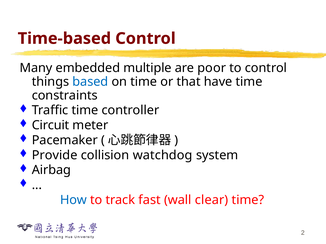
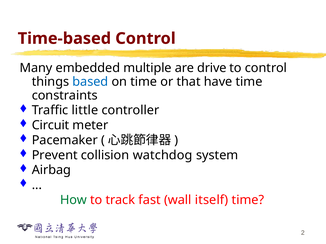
poor: poor -> drive (212, 68)
Traffic time: time -> little (85, 111)
Provide: Provide -> Prevent (55, 155)
How colour: blue -> green (74, 200)
clear: clear -> itself (212, 200)
